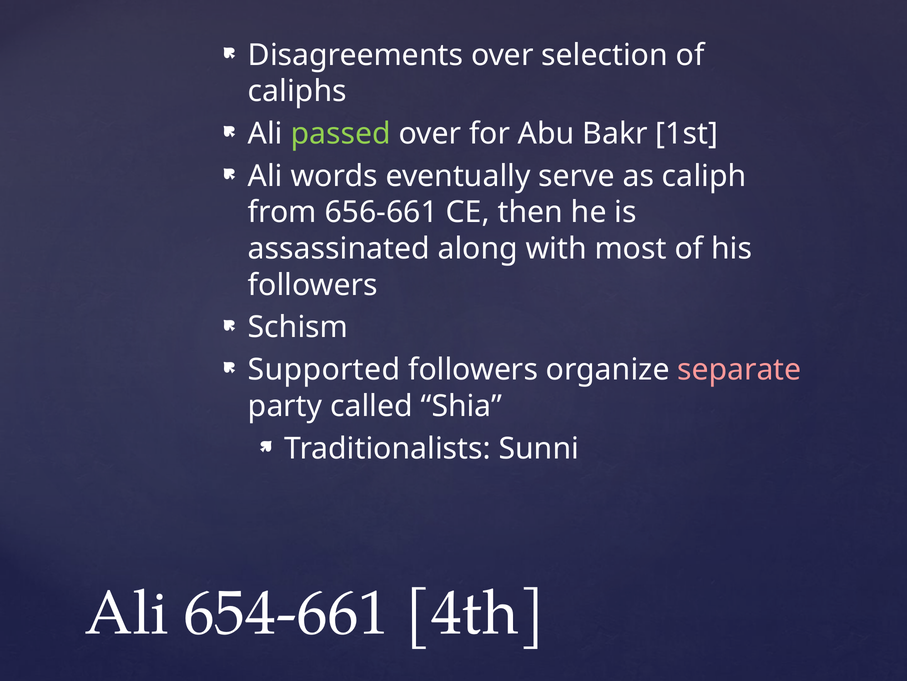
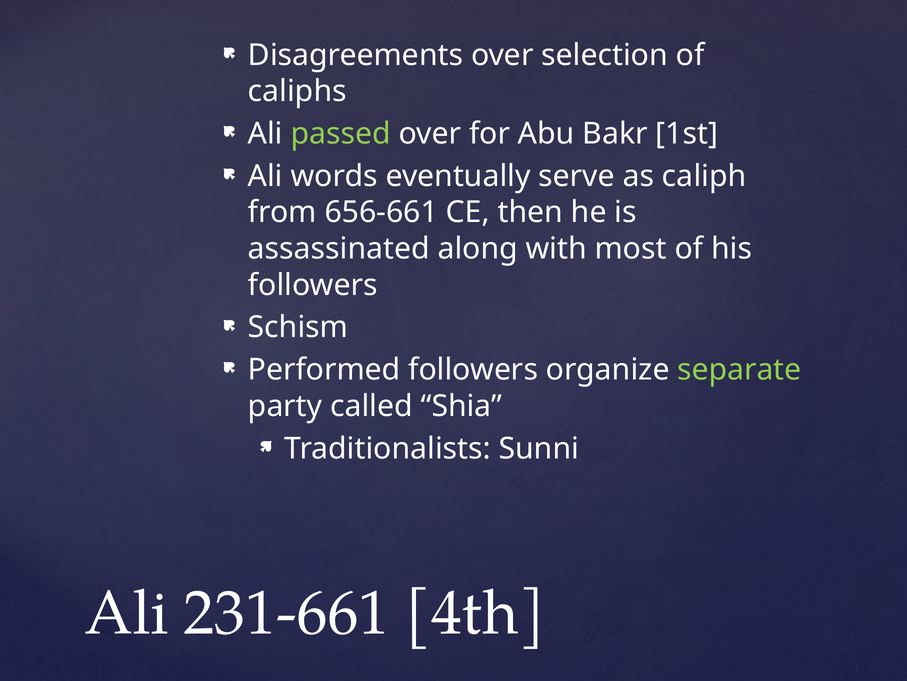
Supported: Supported -> Performed (324, 369)
separate colour: pink -> light green (739, 369)
654-661: 654-661 -> 231-661 (286, 613)
